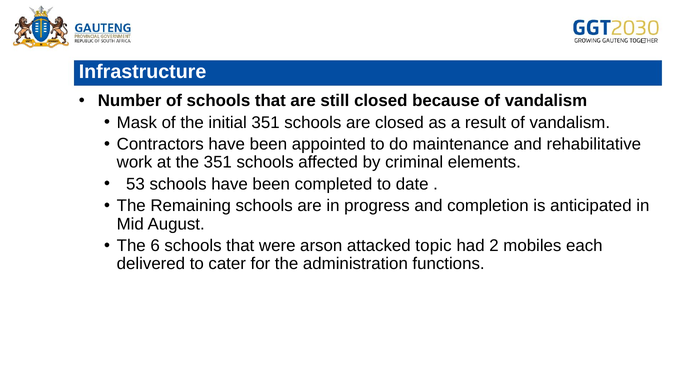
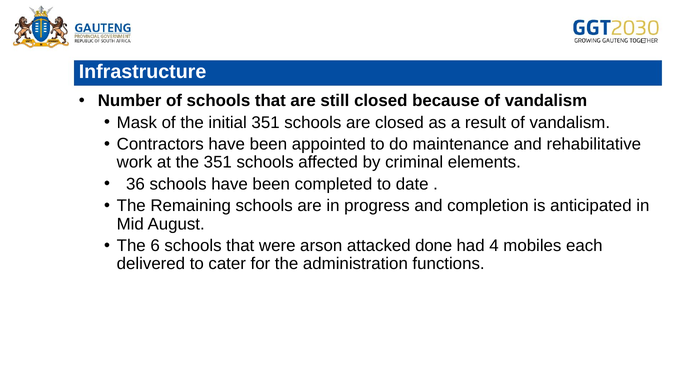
53: 53 -> 36 (135, 184)
topic: topic -> done (434, 246)
2: 2 -> 4 (494, 246)
